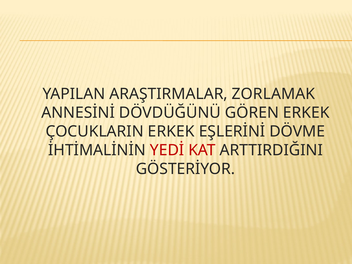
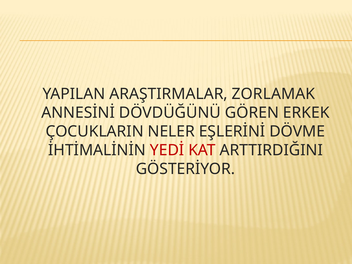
ÇOCUKLARIN ERKEK: ERKEK -> NELER (171, 132)
